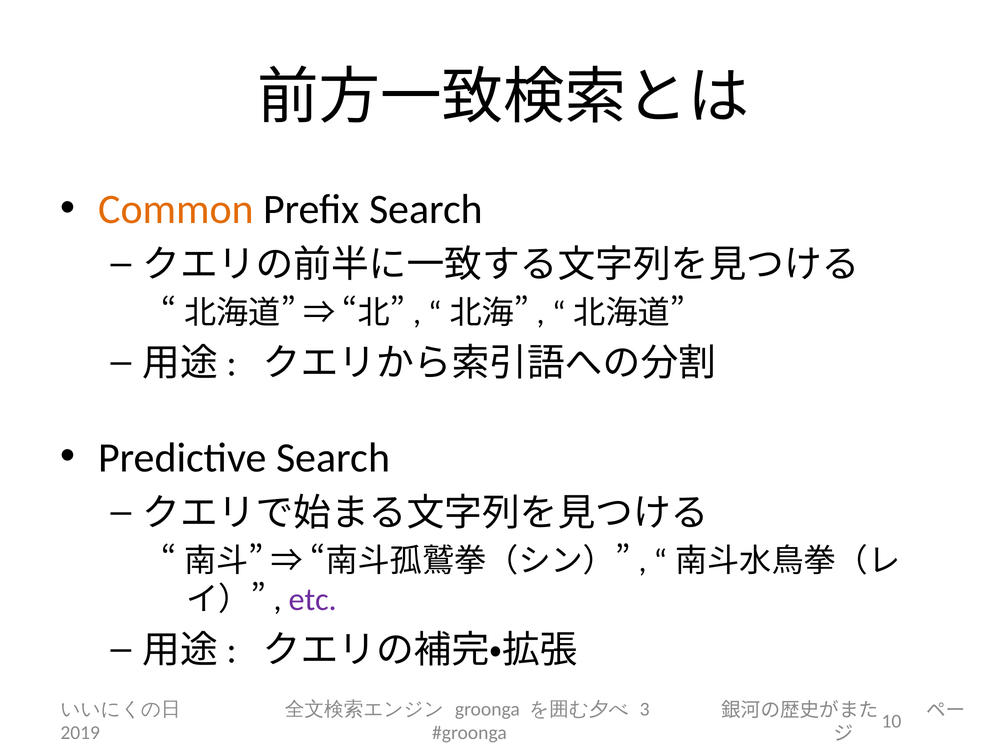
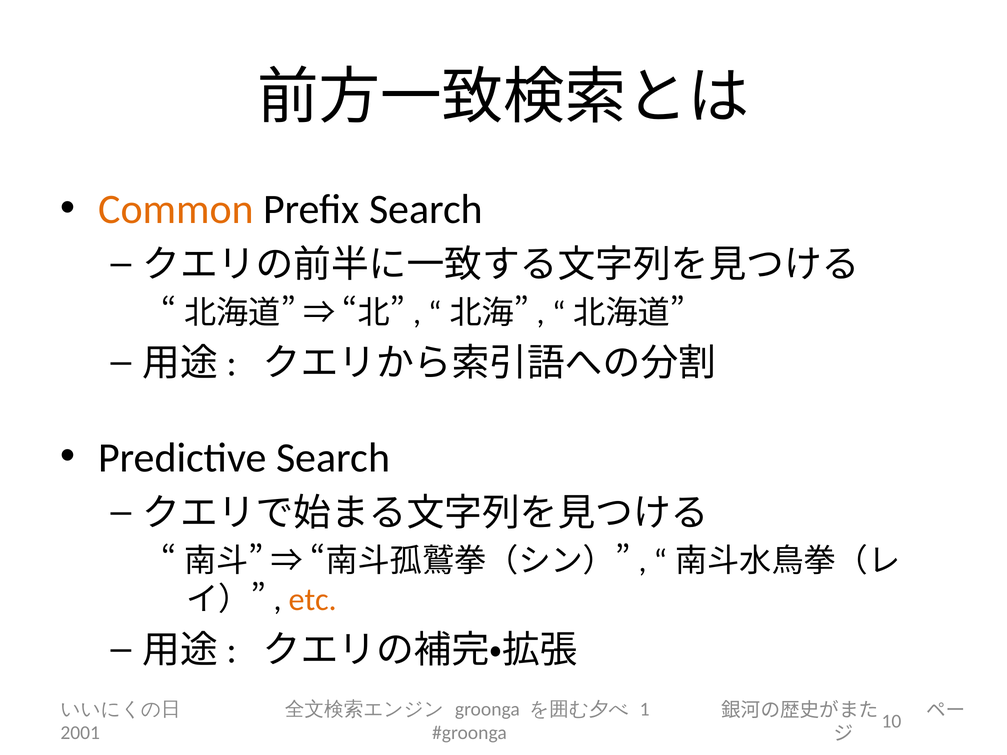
etc colour: purple -> orange (313, 600)
3: 3 -> 1 (645, 710)
2019: 2019 -> 2001 (80, 733)
